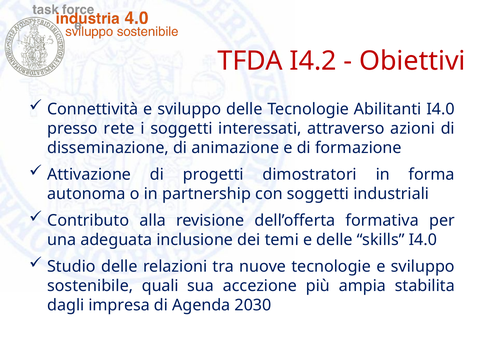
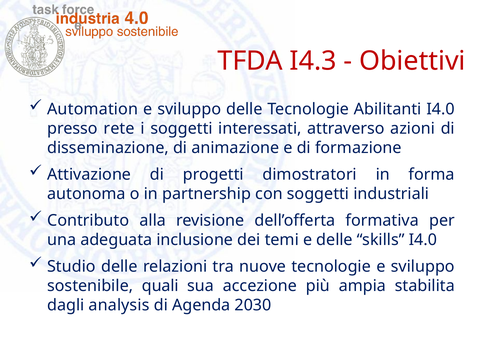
I4.2: I4.2 -> I4.3 (313, 61)
Connettività: Connettività -> Automation (93, 109)
impresa: impresa -> analysis (119, 305)
